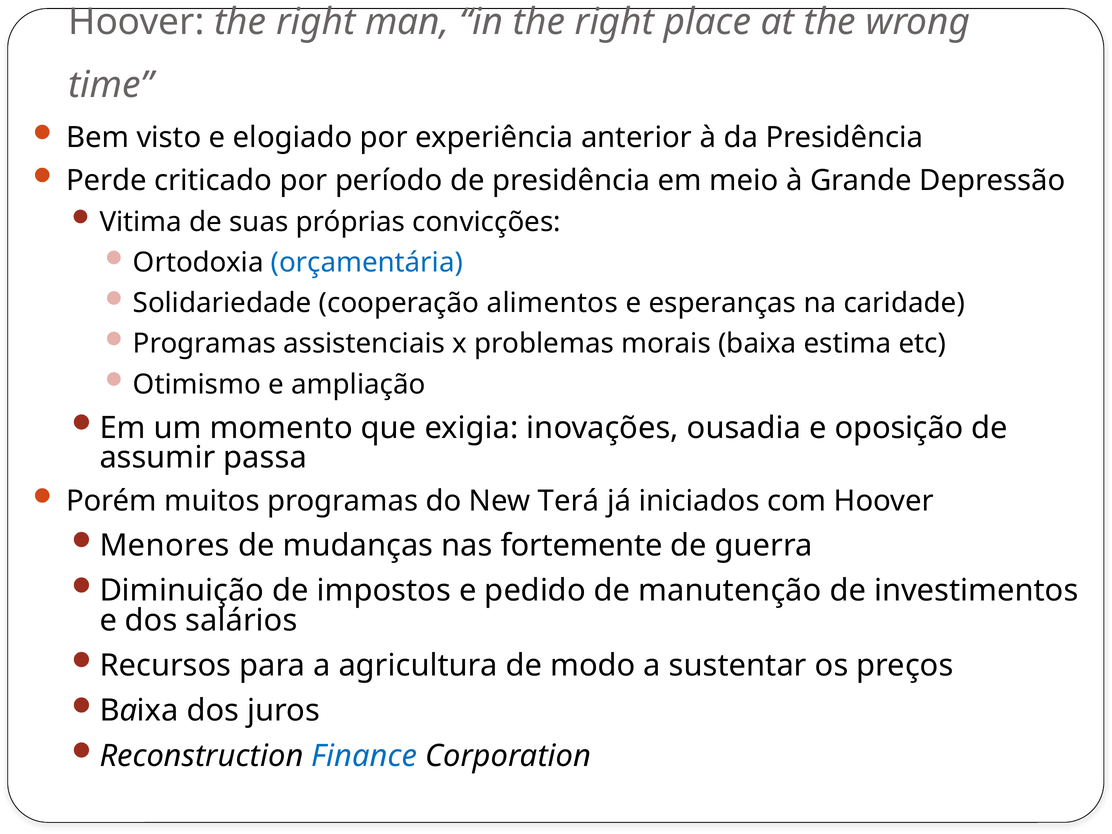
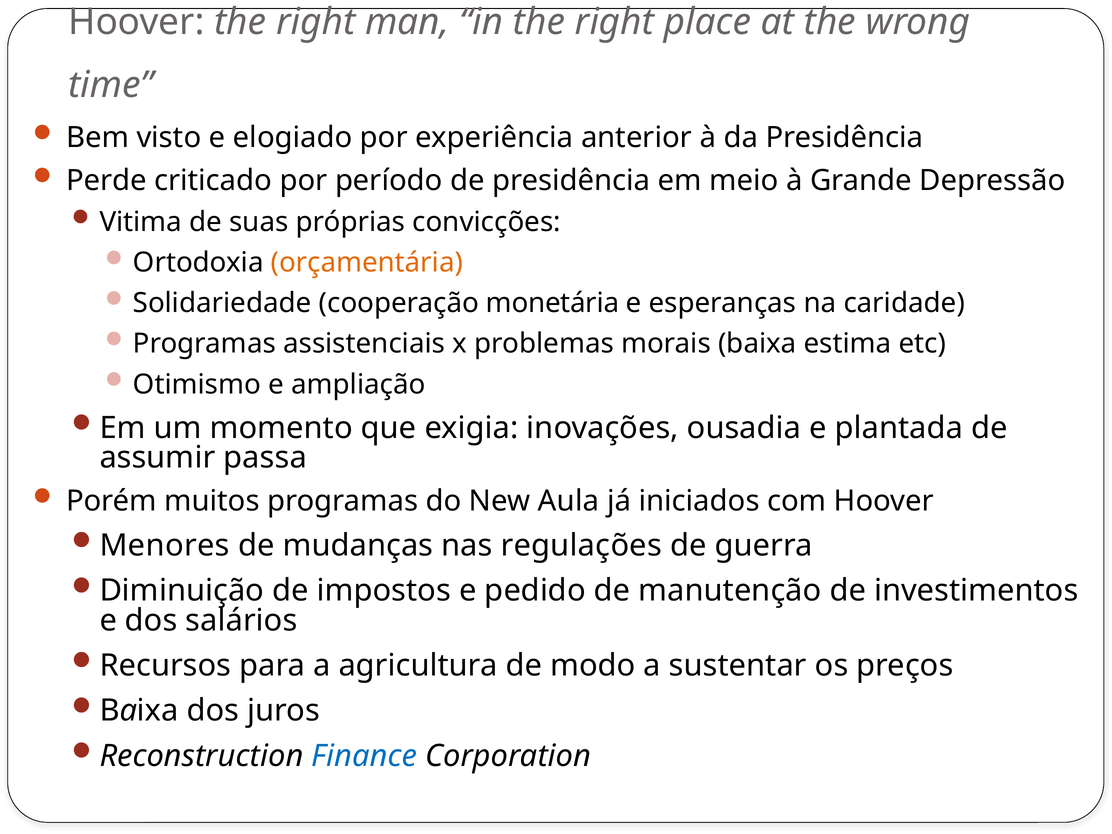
orçamentária colour: blue -> orange (367, 263)
alimentos: alimentos -> monetária (553, 303)
oposição: oposição -> plantada (899, 428)
Terá: Terá -> Aula (568, 501)
fortemente: fortemente -> regulações (581, 546)
